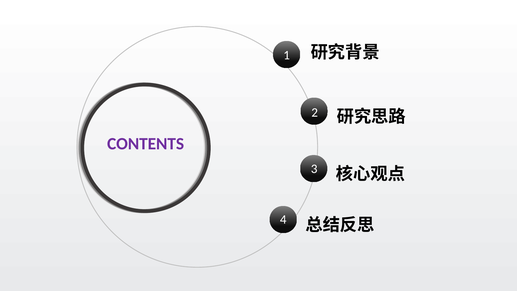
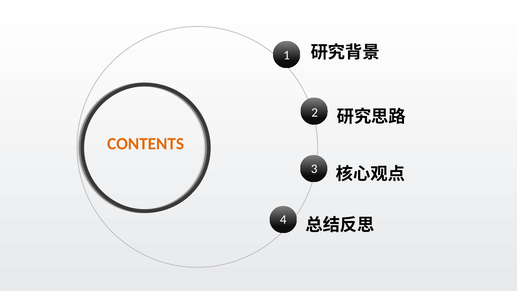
CONTENTS colour: purple -> orange (146, 144)
